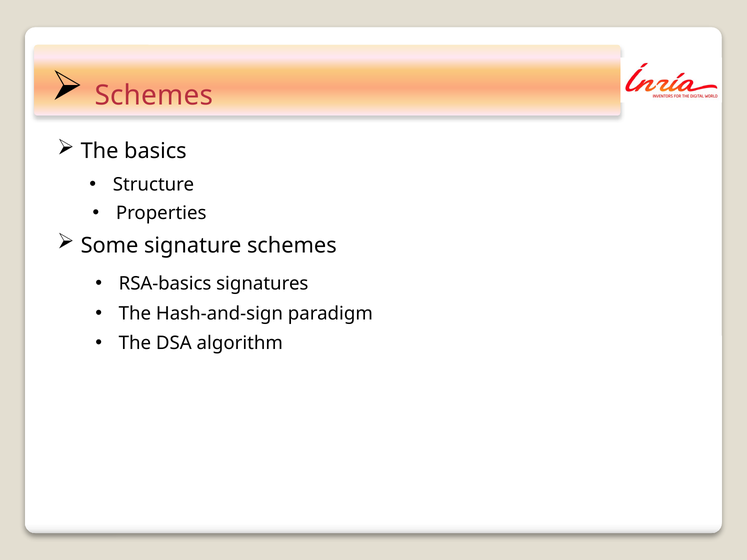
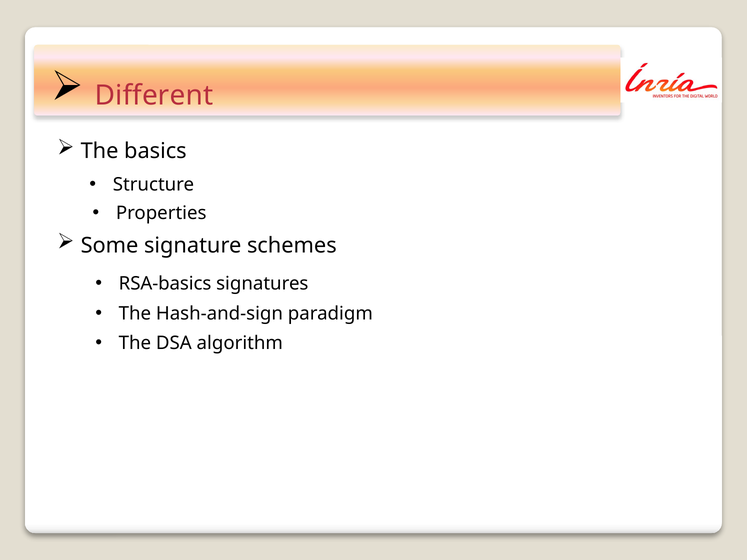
Schemes: Schemes -> Different (154, 95)
